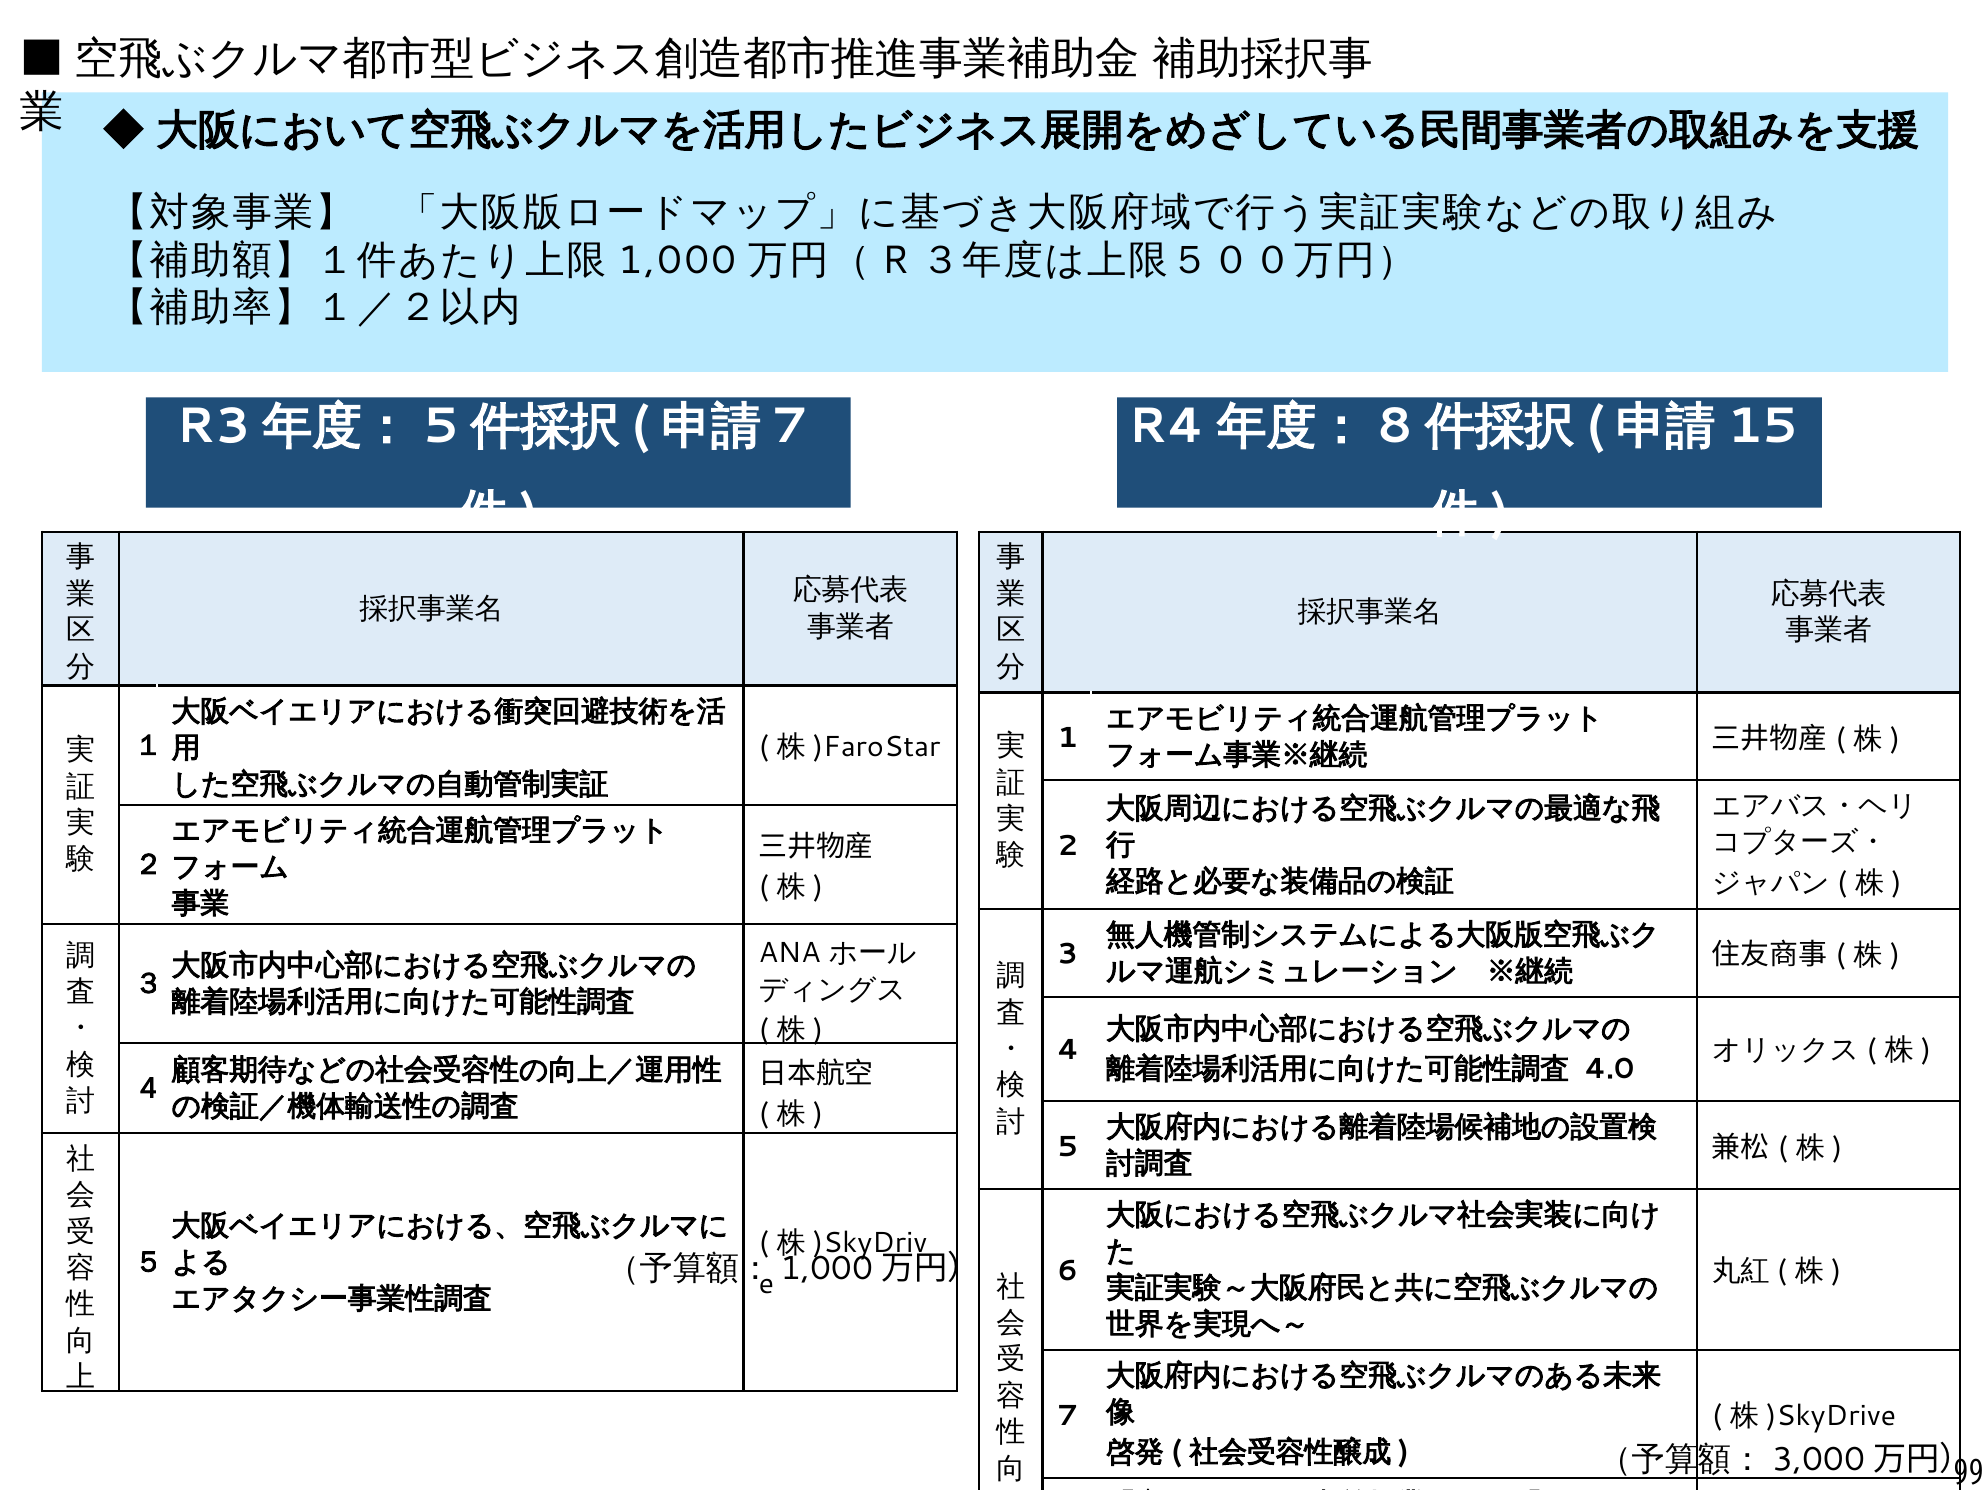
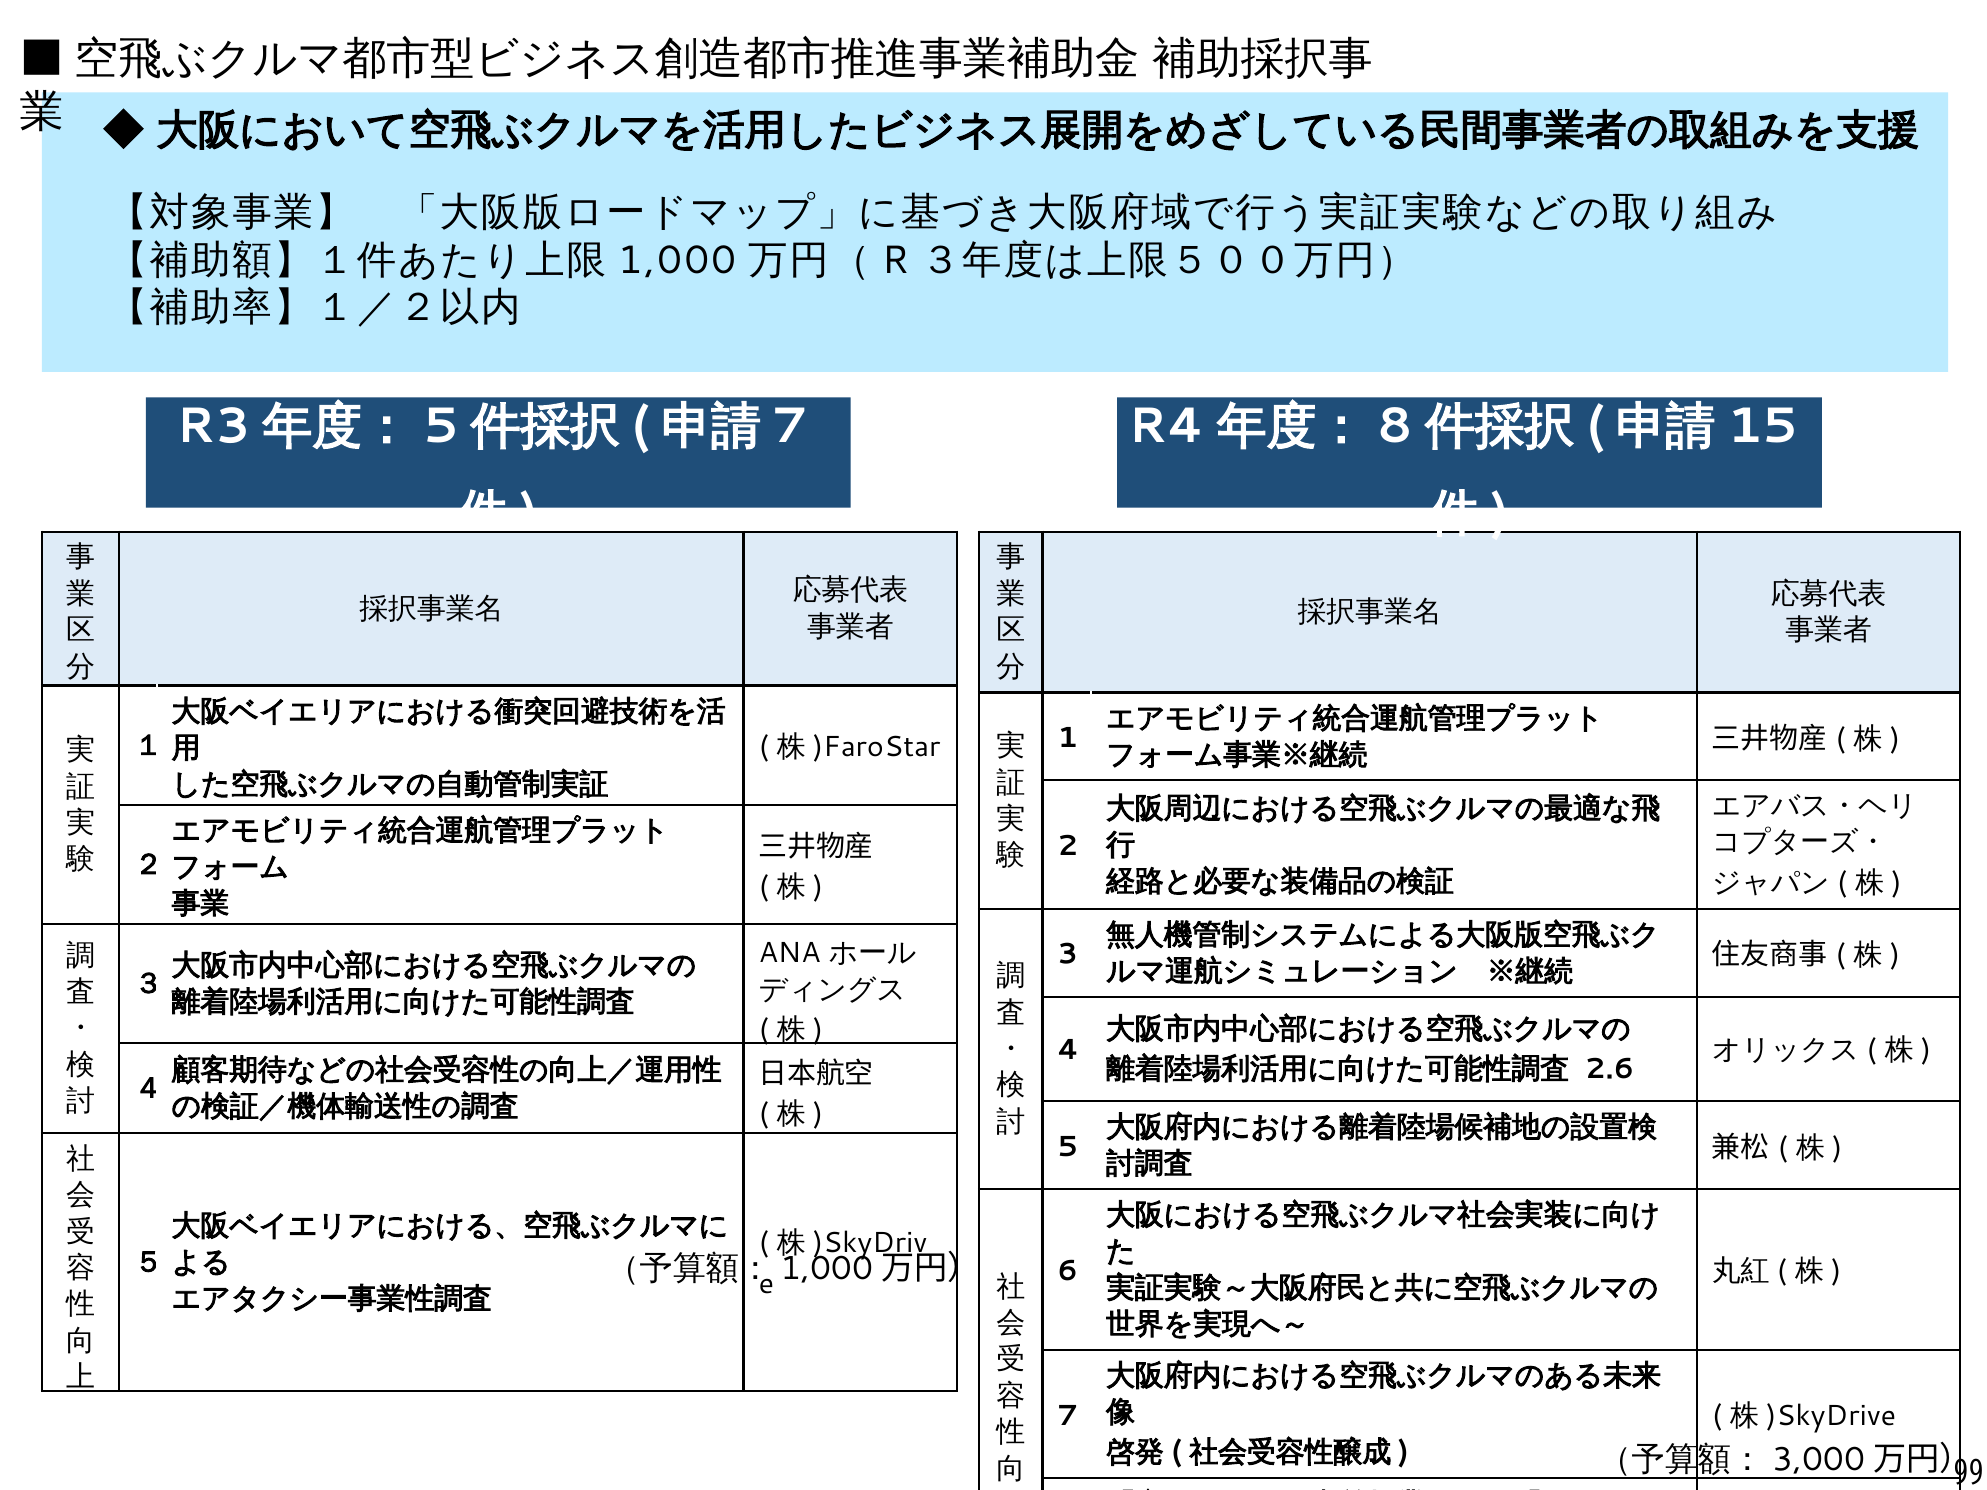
4.0: 4.0 -> 2.6 (1610, 1069)
